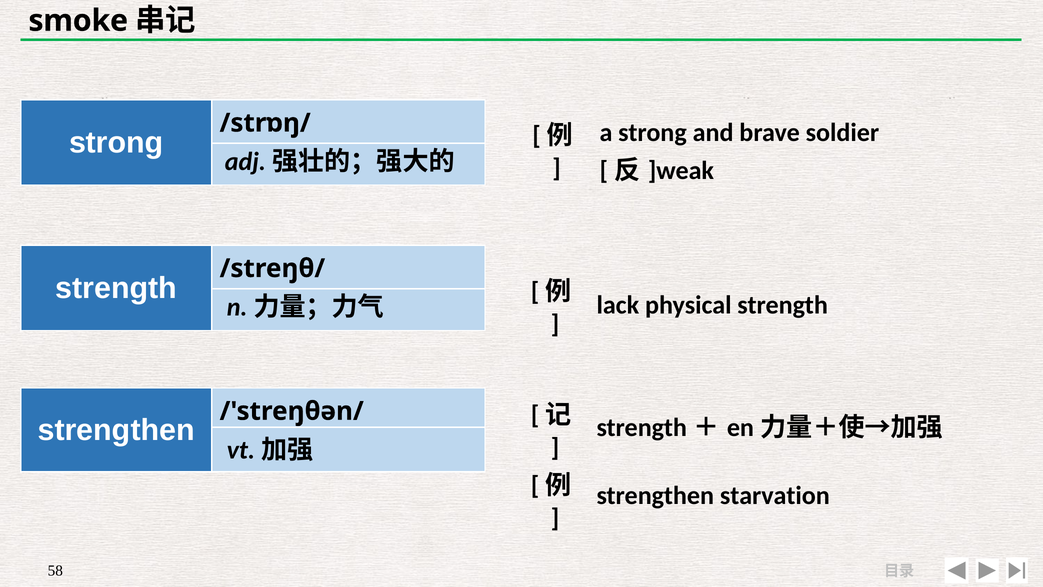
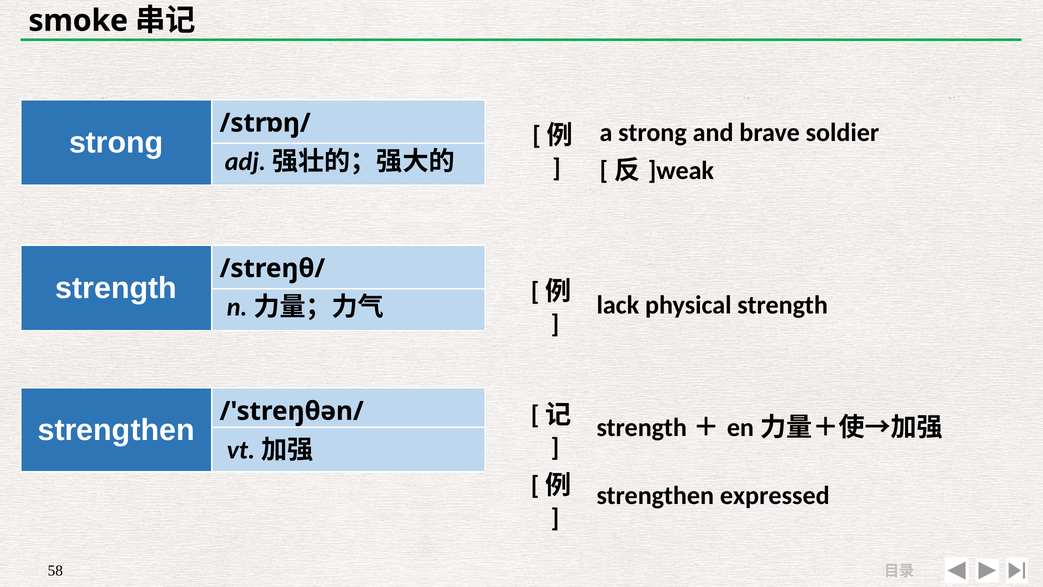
starvation: starvation -> expressed (775, 495)
